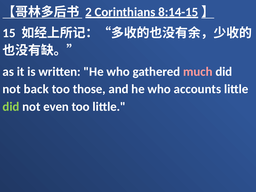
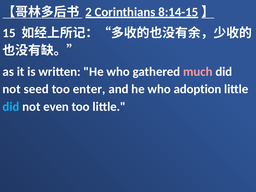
back: back -> seed (36, 89)
those: those -> enter (89, 89)
accounts: accounts -> adoption (198, 89)
did colour: light green -> light blue (11, 107)
